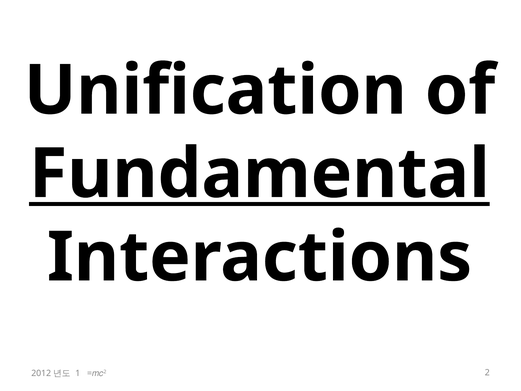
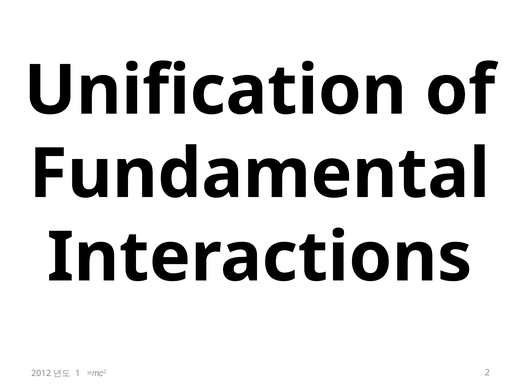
Fundamental underline: present -> none (259, 174)
